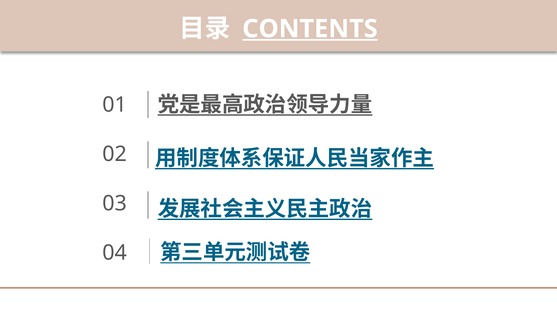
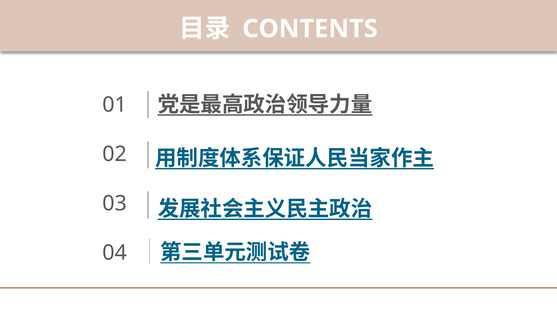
CONTENTS underline: present -> none (310, 29)
